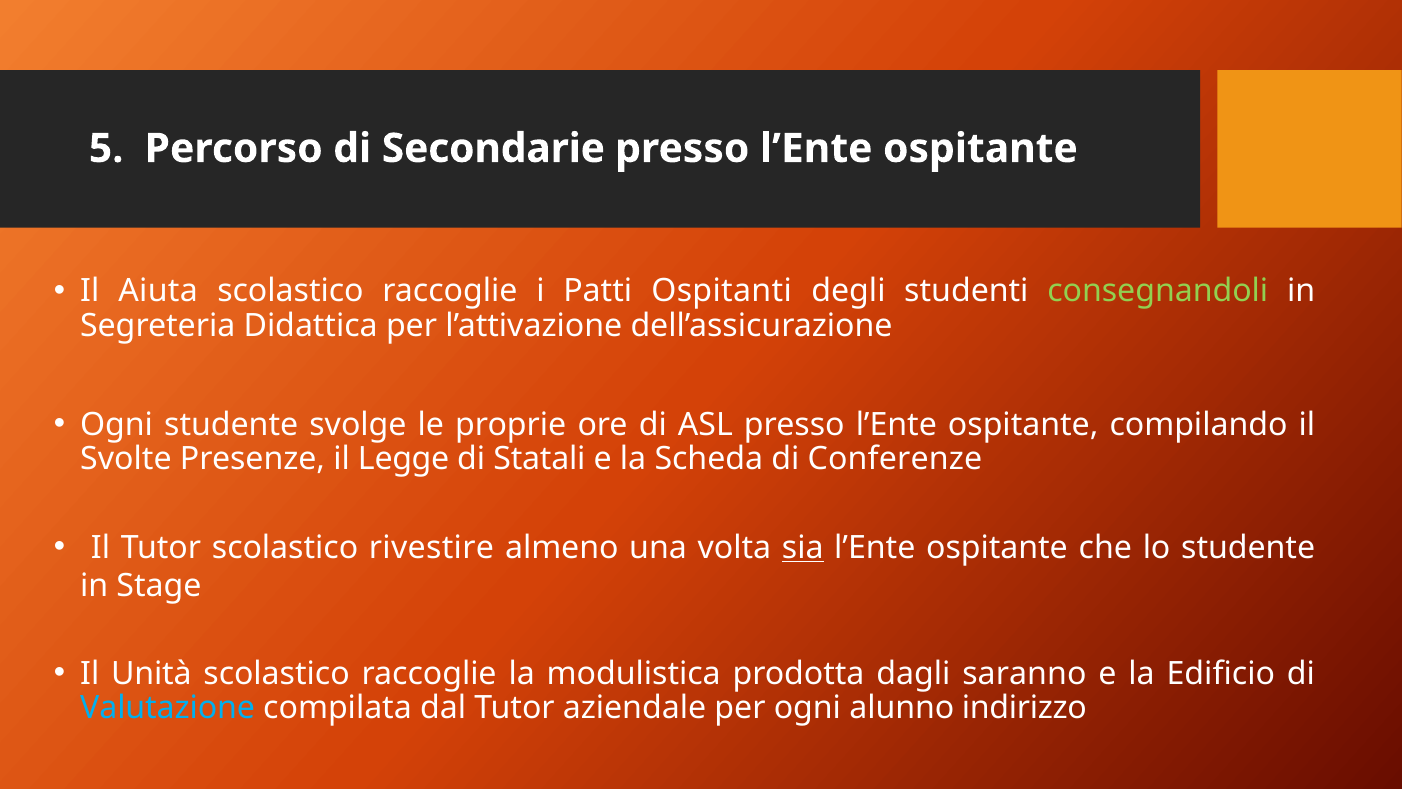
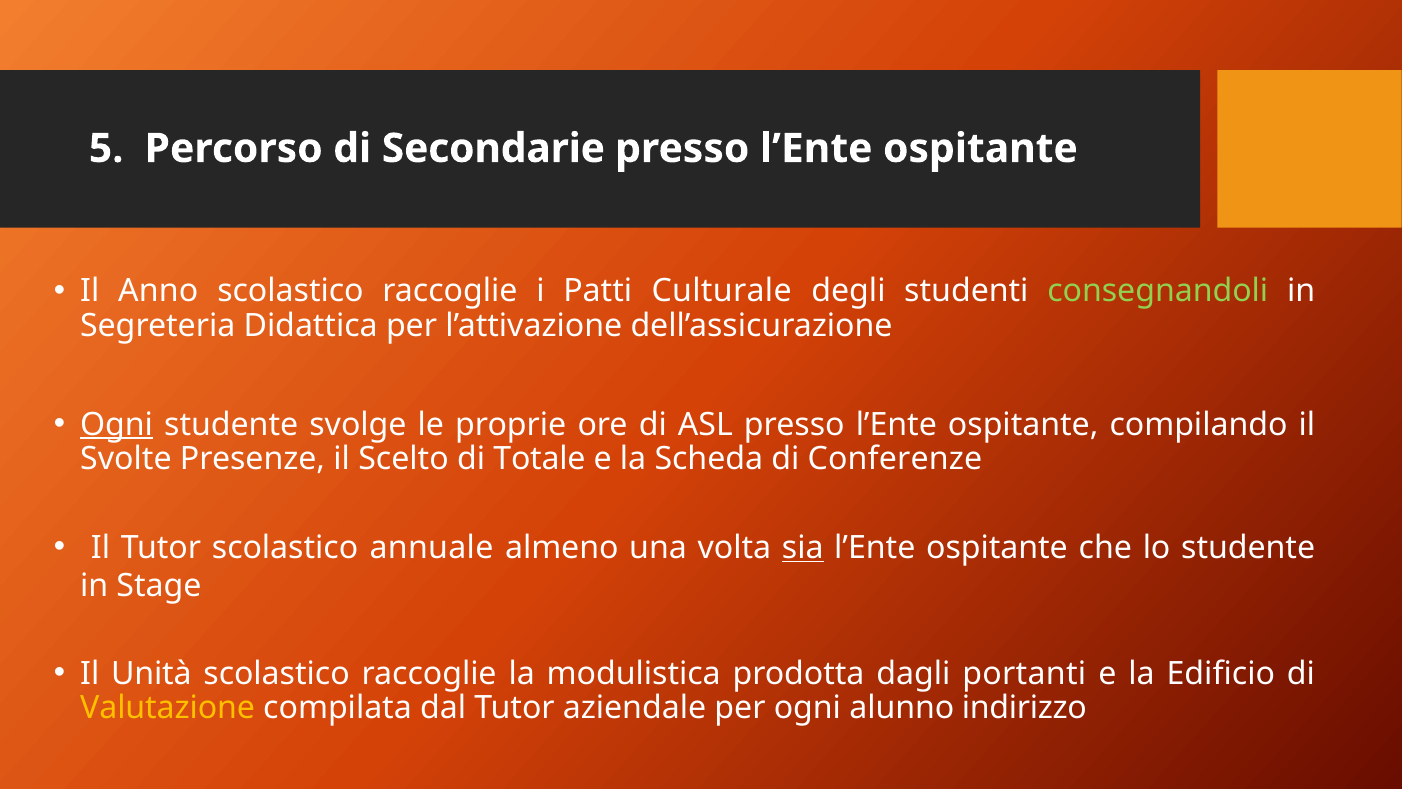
Aiuta: Aiuta -> Anno (158, 291)
Ospitanti: Ospitanti -> Culturale (722, 291)
Ogni underline: none -> present (117, 424)
Legge: Legge -> Scelto (403, 459)
Statali: Statali -> Totale (539, 459)
rivestire: rivestire -> annuale (431, 547)
saranno: saranno -> portanti (1024, 673)
Valutazione colour: light blue -> yellow (168, 708)
